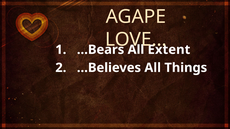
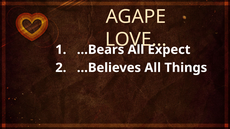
Extent: Extent -> Expect (169, 50)
